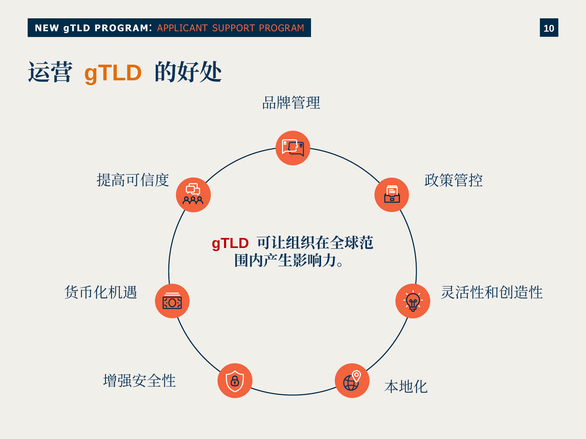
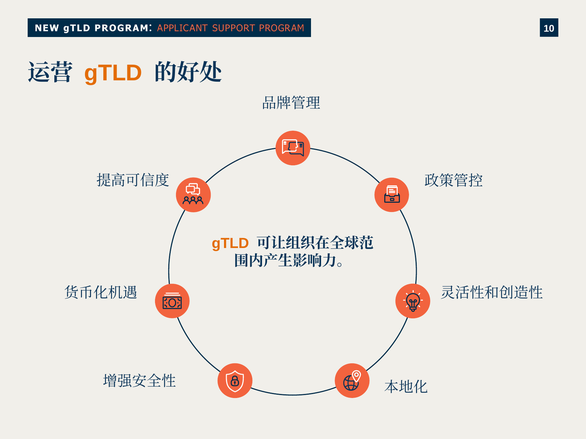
gTLD colour: red -> orange (230, 244)
